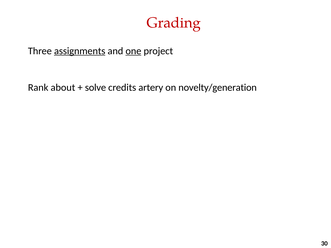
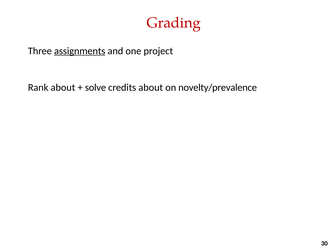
one underline: present -> none (133, 51)
credits artery: artery -> about (151, 88)
novelty/generation: novelty/generation -> novelty/prevalence (218, 88)
